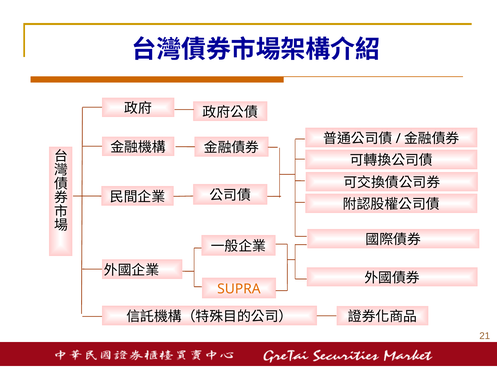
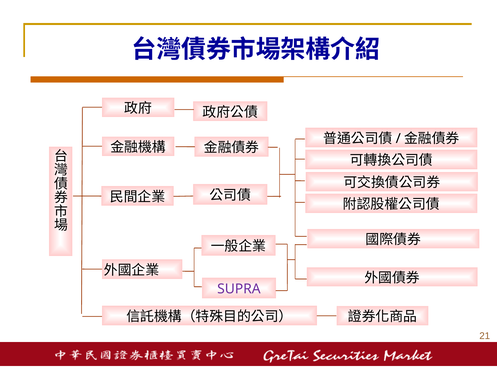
SUPRA colour: orange -> purple (239, 290)
